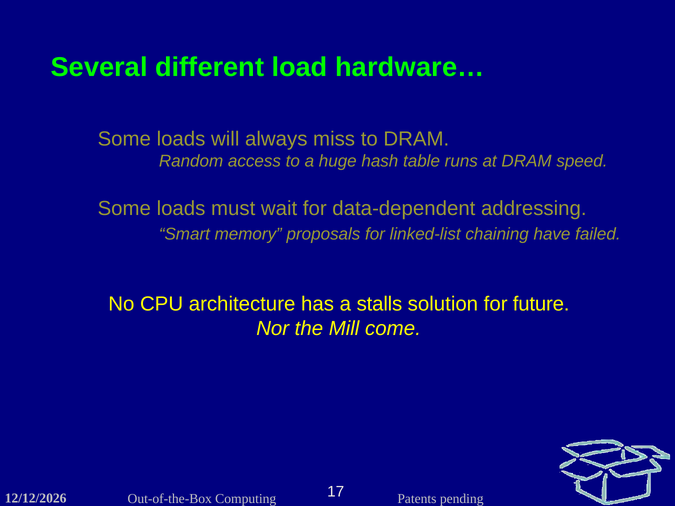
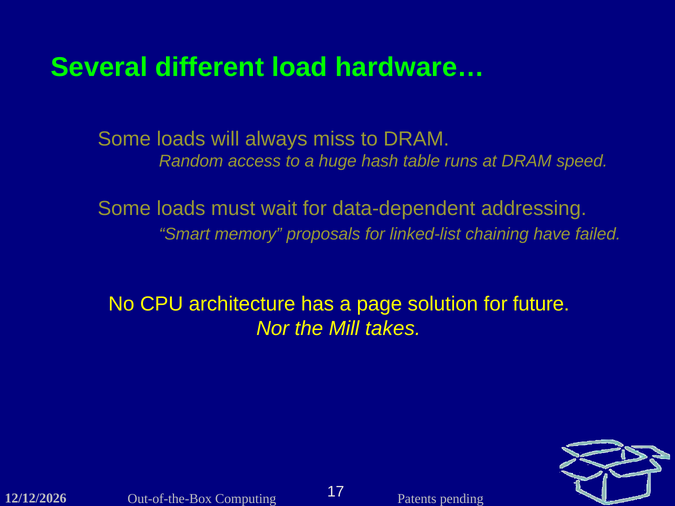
stalls: stalls -> page (379, 305)
come: come -> takes (393, 329)
